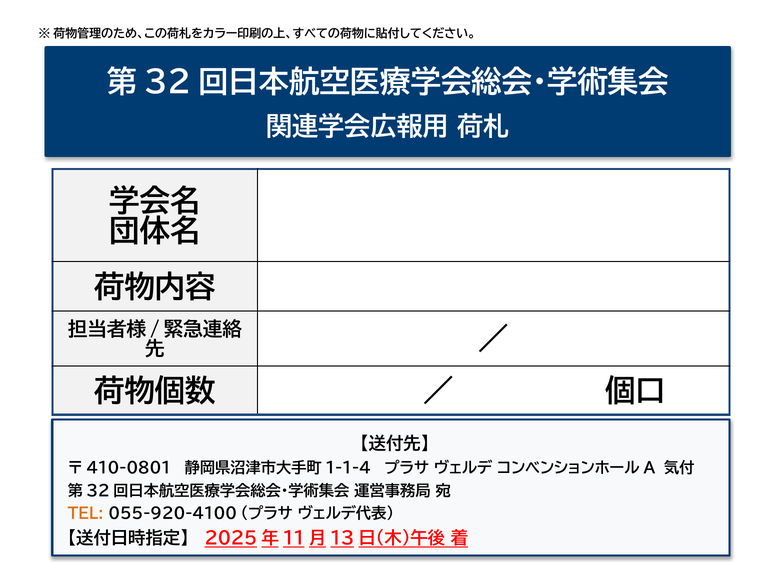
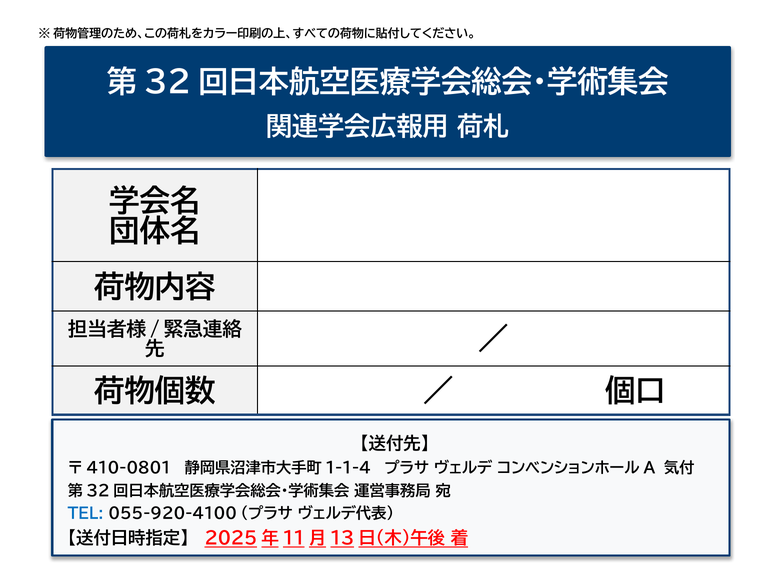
TEL colour: orange -> blue (86, 513)
